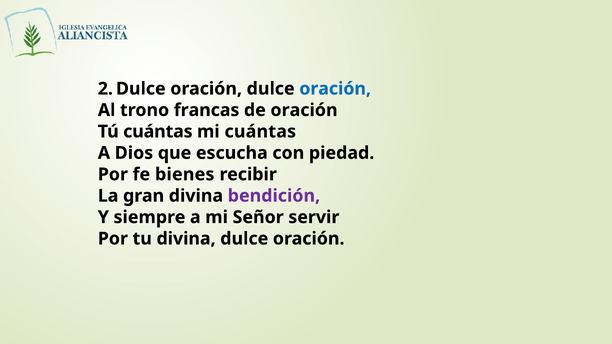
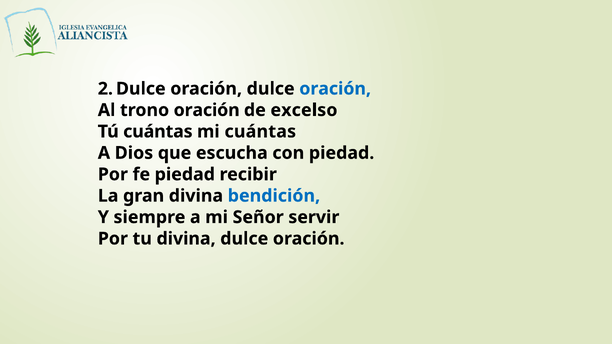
trono francas: francas -> oración (207, 110)
de oración: oración -> excelso (304, 110)
fe bienes: bienes -> piedad (185, 175)
bendición colour: purple -> blue (274, 196)
